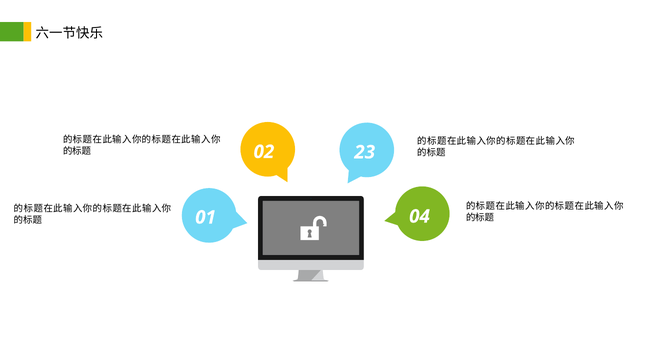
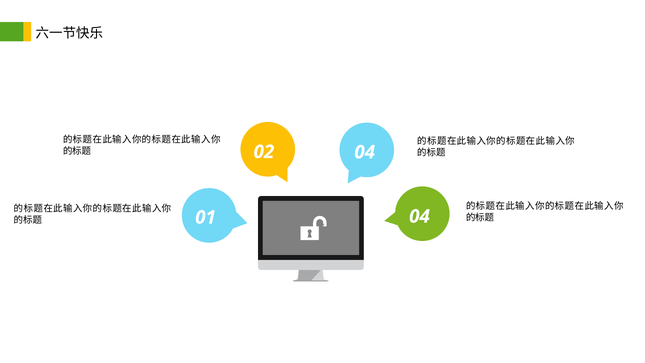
02 23: 23 -> 04 (365, 152)
